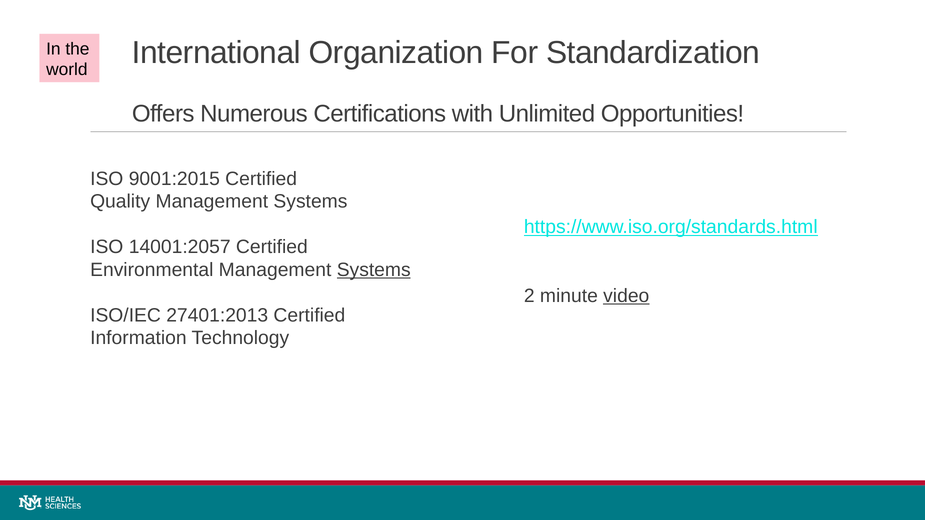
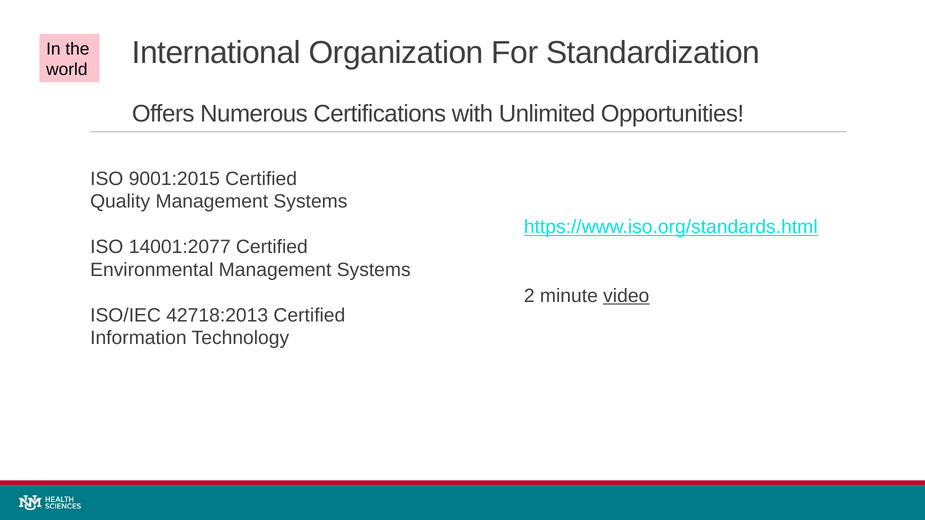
14001:2057: 14001:2057 -> 14001:2077 (180, 247)
Systems underline: present -> none (374, 270)
27401:2013: 27401:2013 -> 42718:2013 (217, 315)
